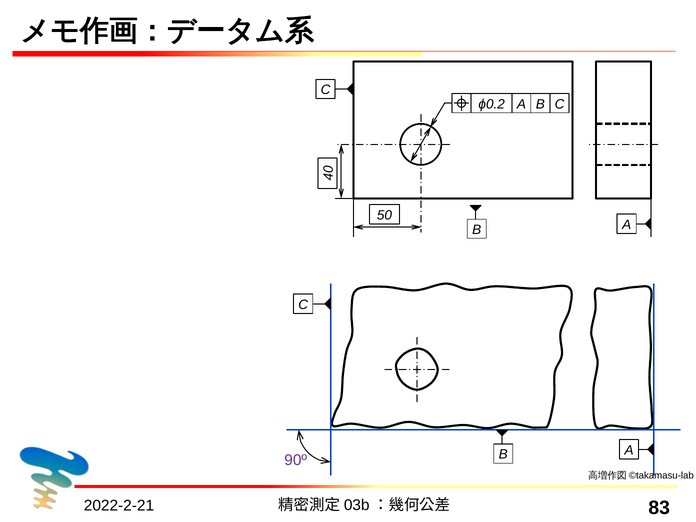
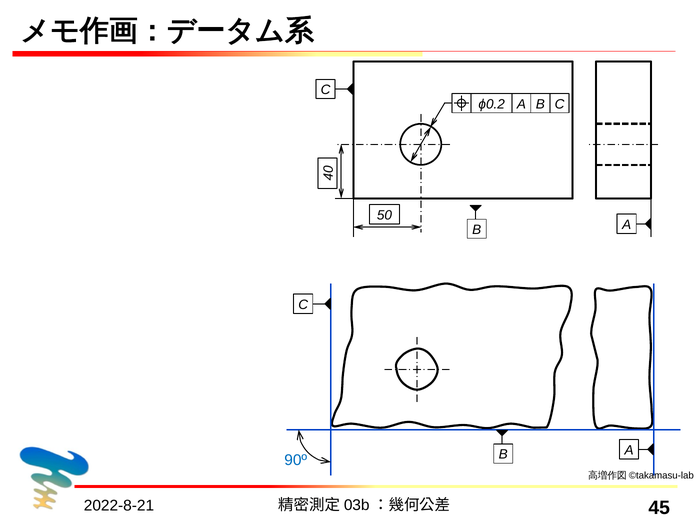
90º colour: purple -> blue (296, 460)
2022-2-21: 2022-2-21 -> 2022-8-21 (119, 506)
83: 83 -> 45 (659, 508)
